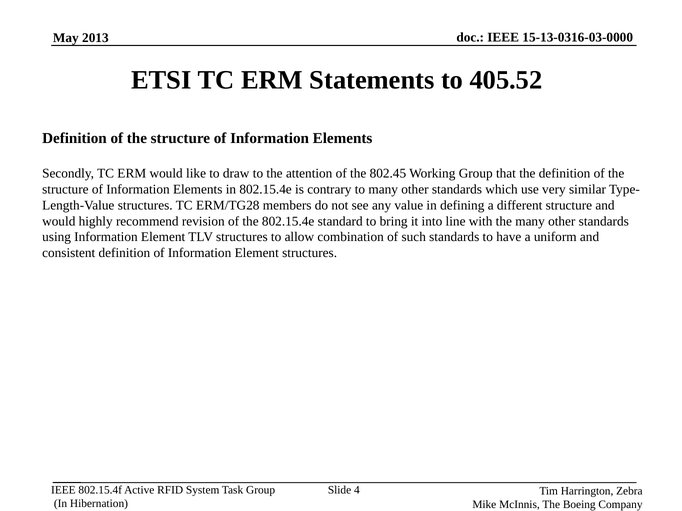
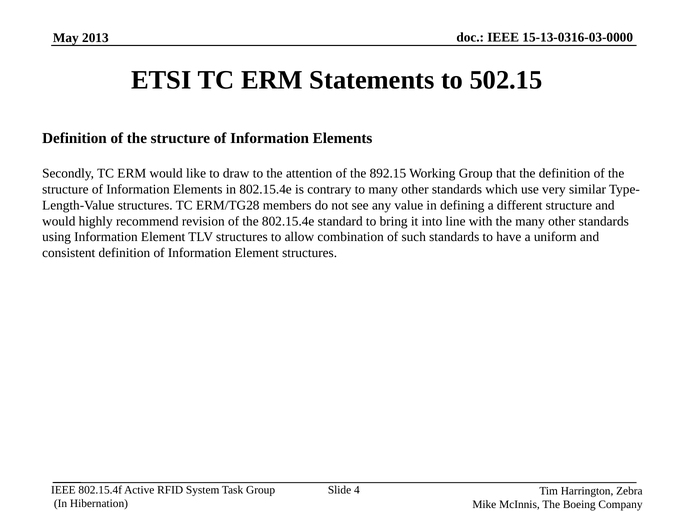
405.52: 405.52 -> 502.15 (506, 80)
802.45: 802.45 -> 892.15 (388, 174)
